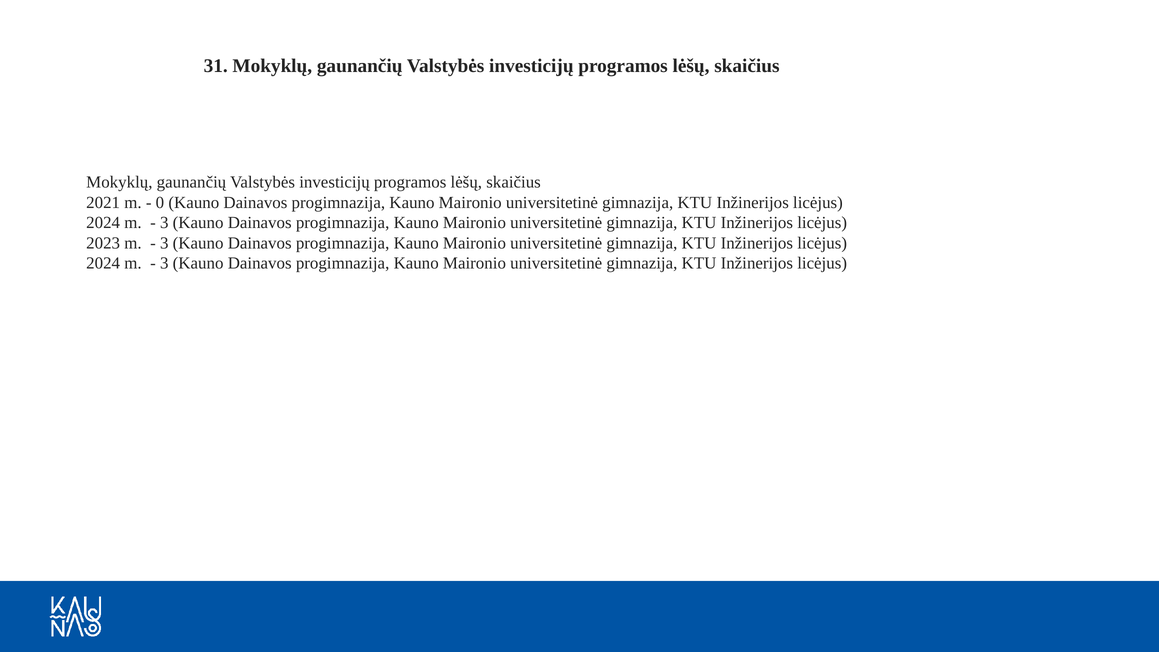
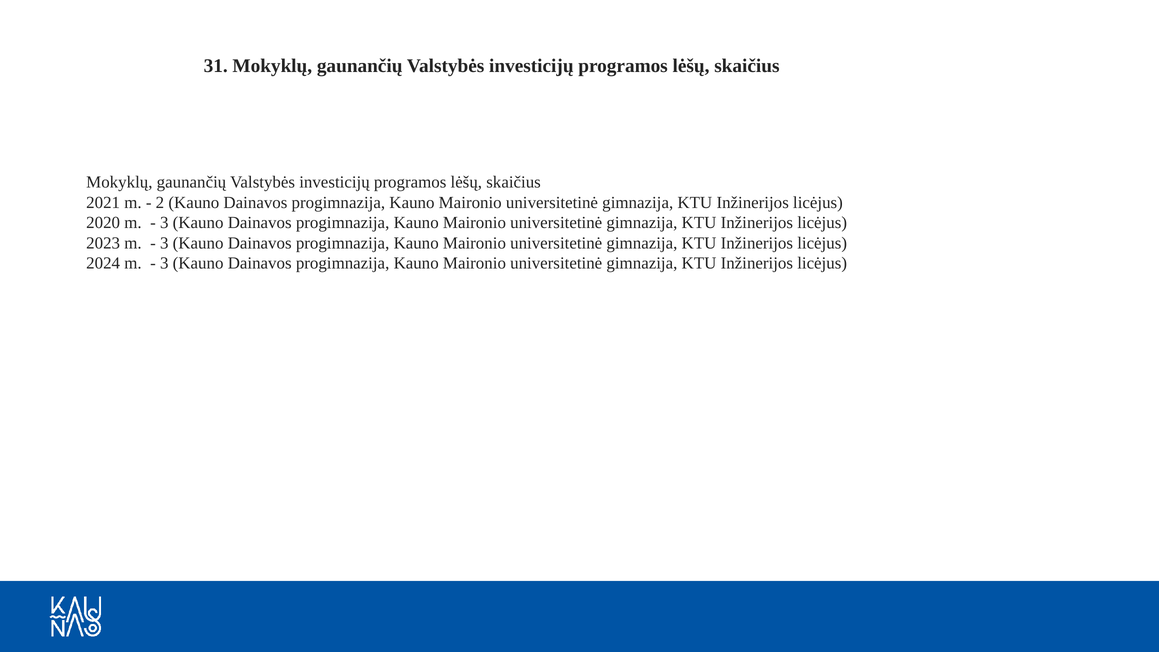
0: 0 -> 2 (160, 202)
2024: 2024 -> 2020 (103, 223)
